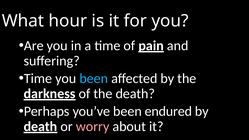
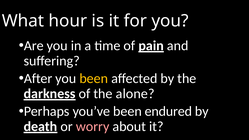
Time: Time -> After (38, 79)
been colour: light blue -> yellow (94, 79)
the death: death -> alone (135, 94)
